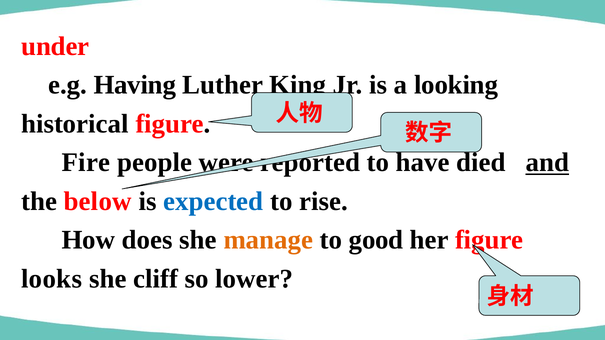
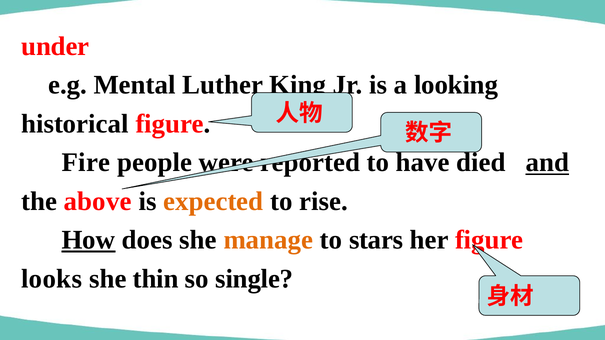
Having: Having -> Mental (135, 85)
below: below -> above (98, 201)
expected colour: blue -> orange (213, 201)
How underline: none -> present (88, 240)
good: good -> stars (376, 240)
cliff: cliff -> thin (156, 279)
lower: lower -> single (254, 279)
